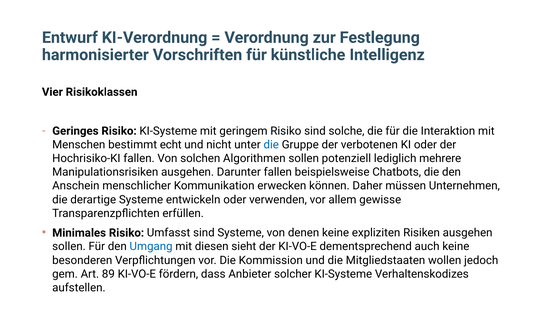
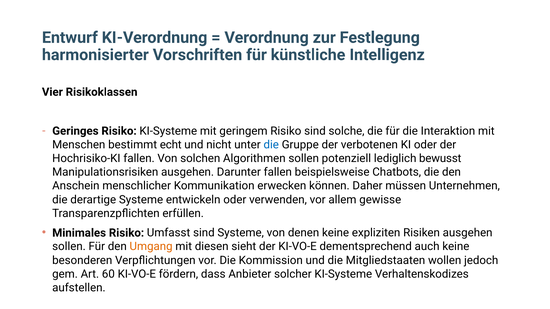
mehrere: mehrere -> bewusst (440, 159)
Umgang colour: blue -> orange (151, 247)
89: 89 -> 60 (108, 274)
